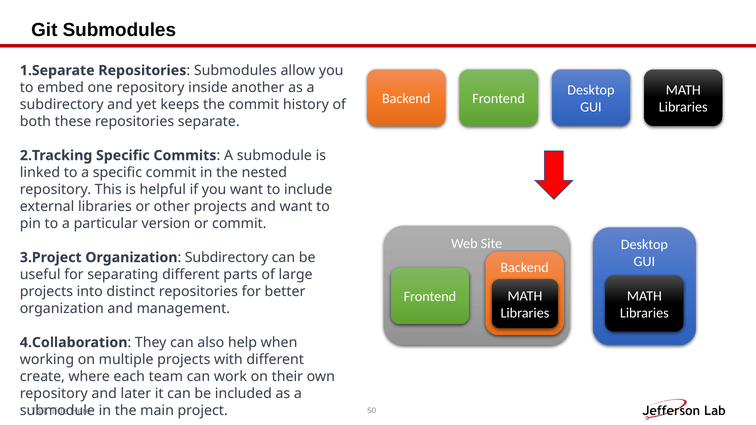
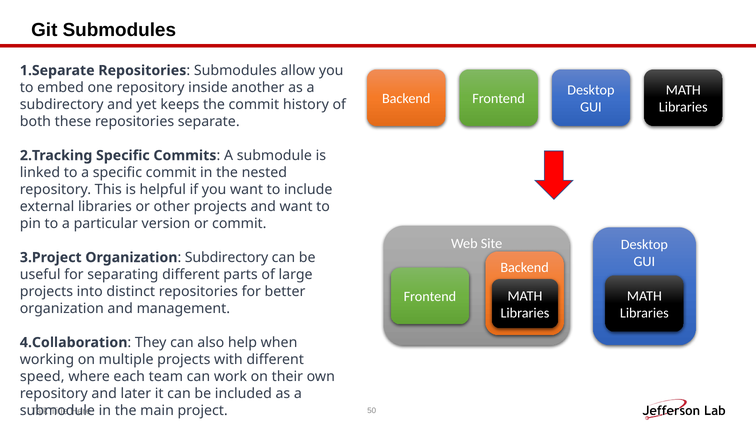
create: create -> speed (42, 377)
